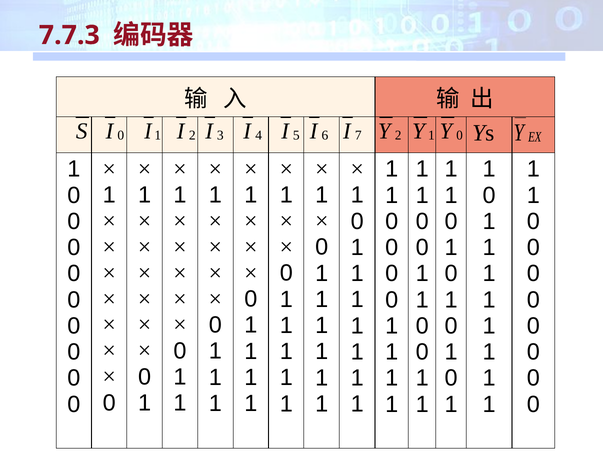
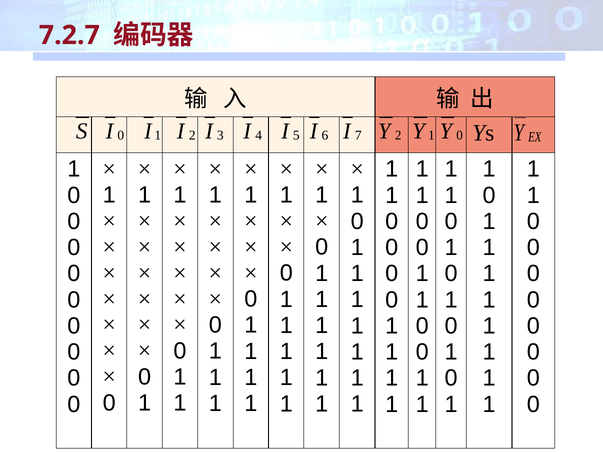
7.7.3: 7.7.3 -> 7.2.7 (69, 35)
